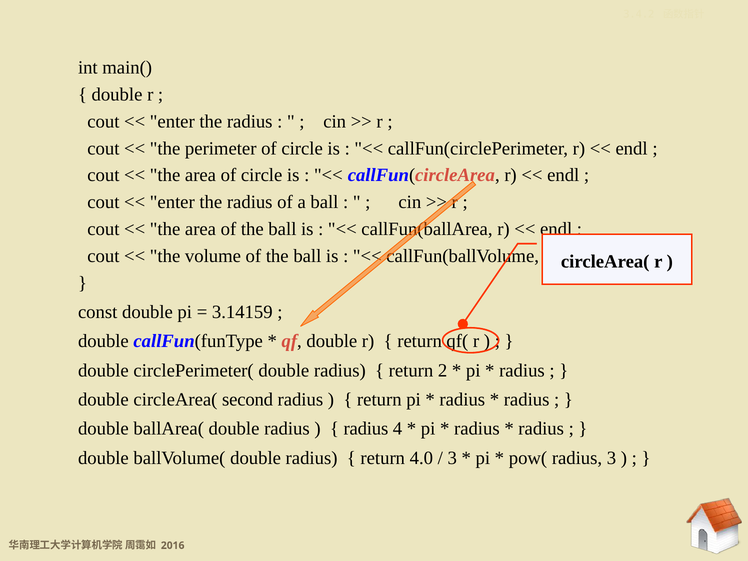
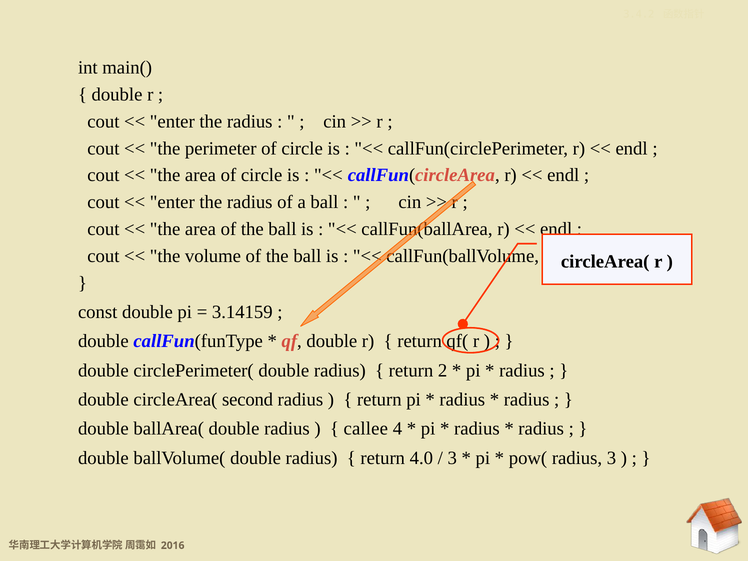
radius: radius -> callee (366, 429)
